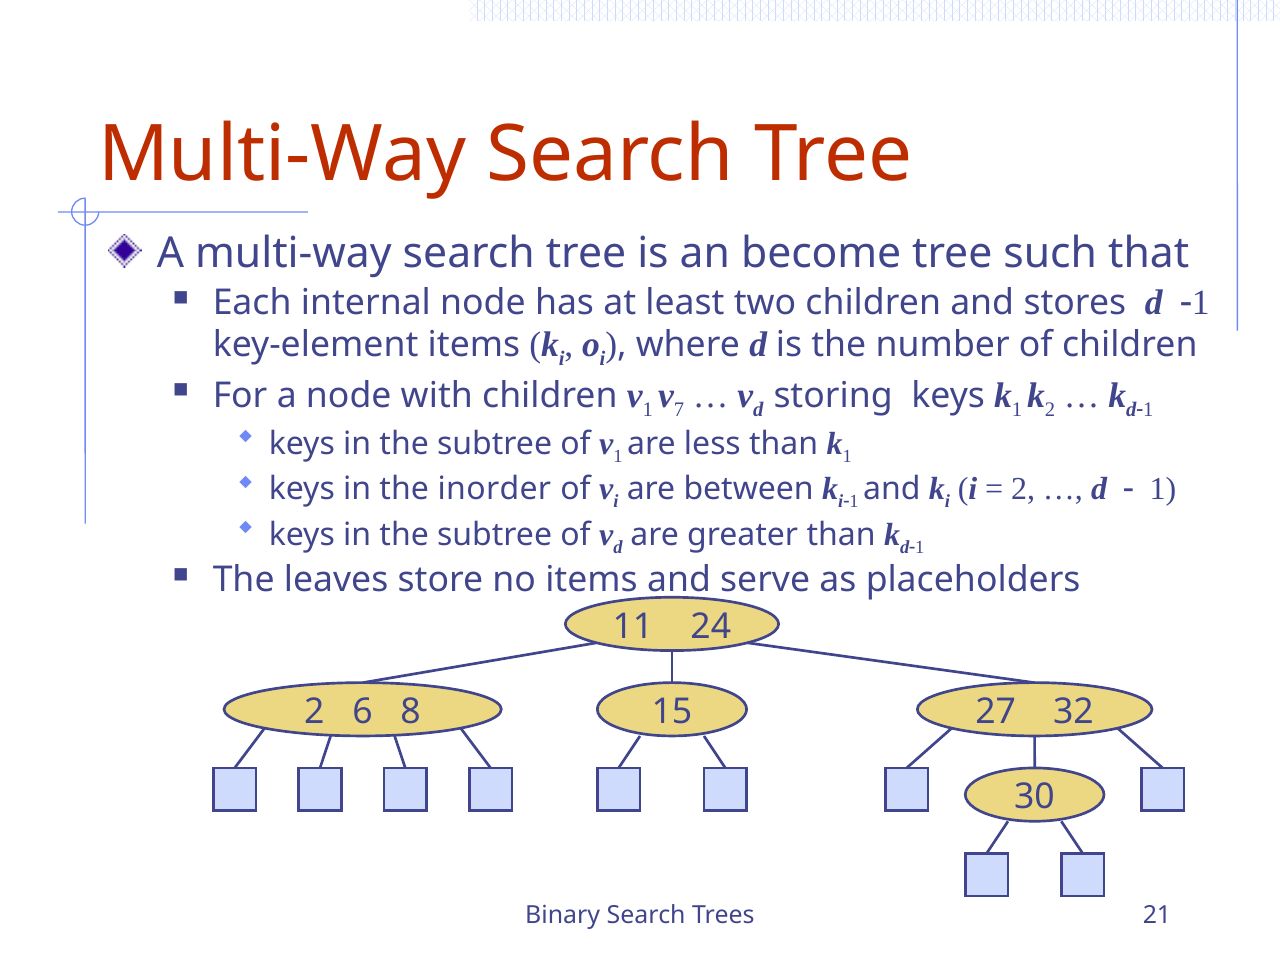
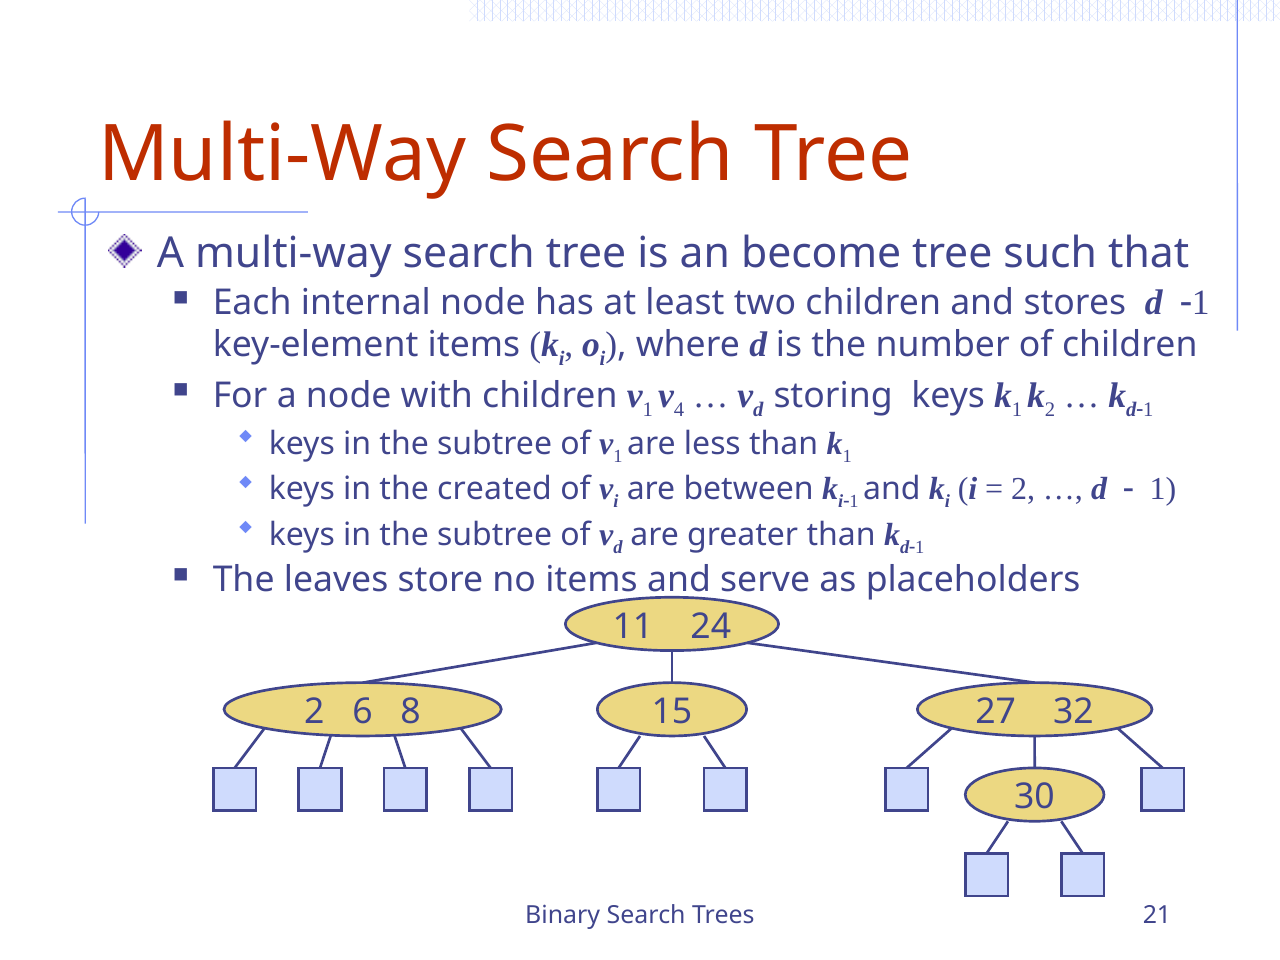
7: 7 -> 4 (679, 410)
inorder: inorder -> created (494, 489)
